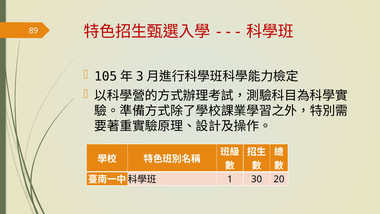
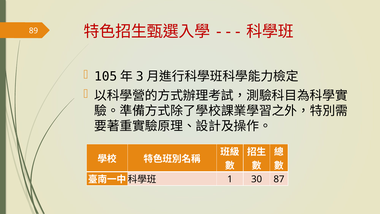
20: 20 -> 87 (279, 179)
